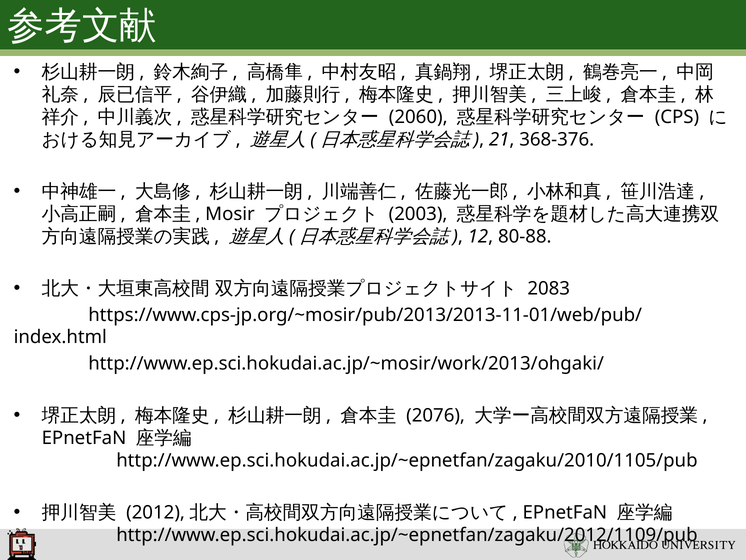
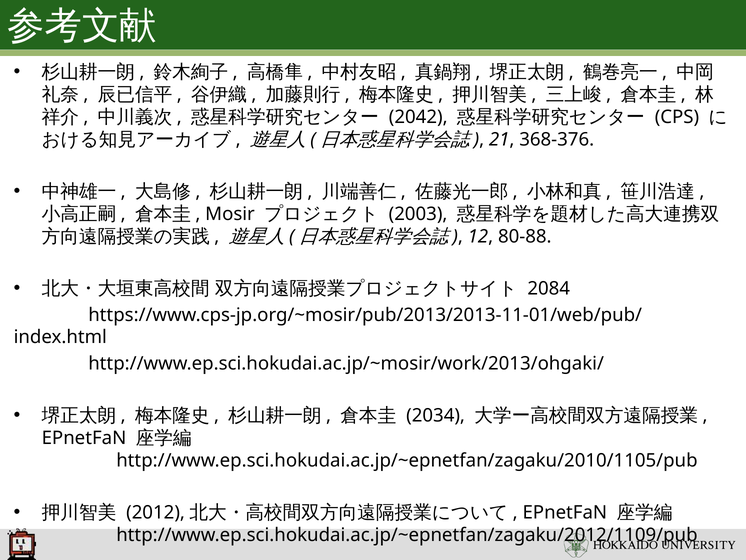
2060: 2060 -> 2042 (418, 117)
2083: 2083 -> 2084 (549, 289)
2076: 2076 -> 2034 (436, 415)
